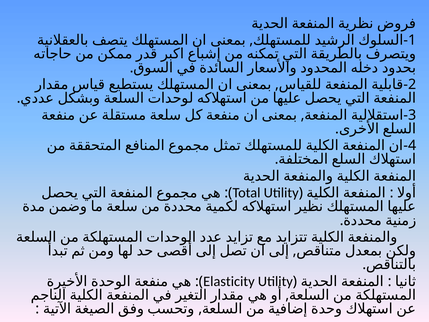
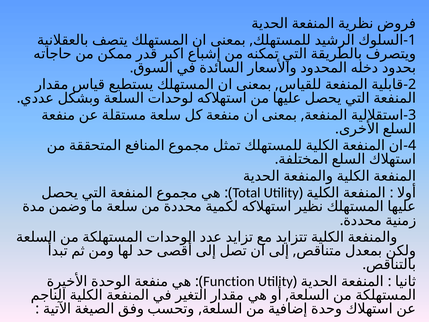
Elasticity: Elasticity -> Function (229, 281)
